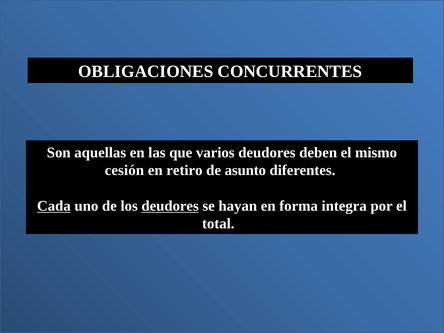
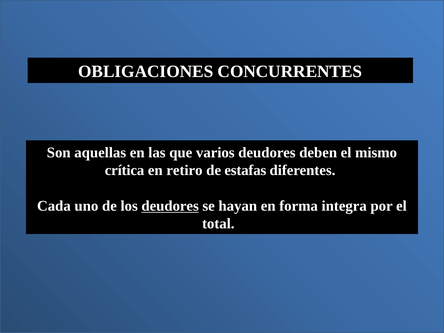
cesión: cesión -> crítica (125, 170)
asunto: asunto -> estafas (245, 170)
Cada underline: present -> none (54, 206)
